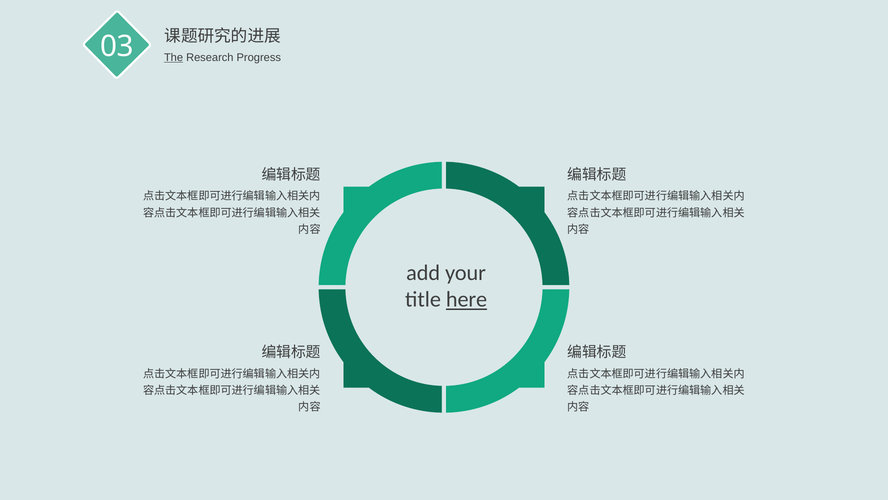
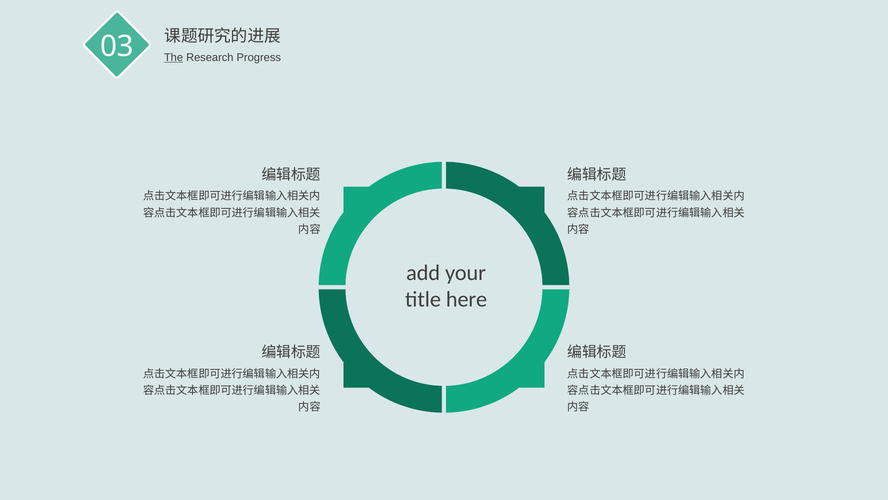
here underline: present -> none (467, 299)
